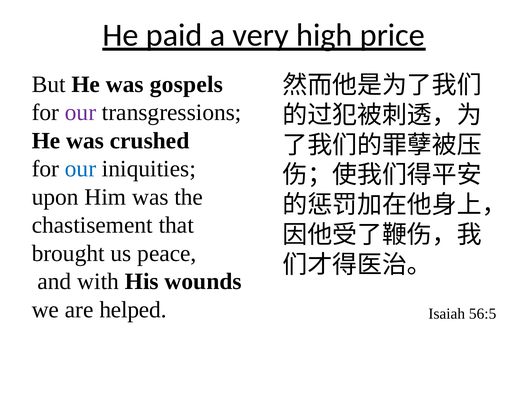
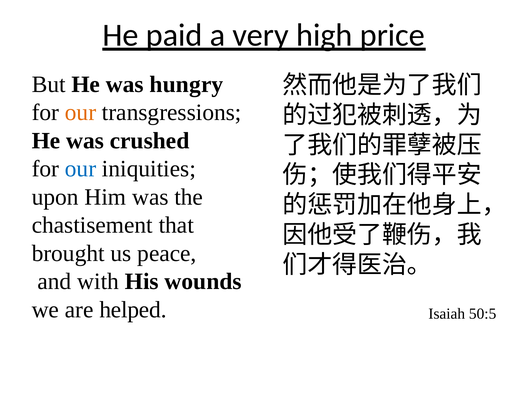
gospels: gospels -> hungry (186, 84)
our colour: purple -> orange (81, 113)
56:5: 56:5 -> 50:5 (483, 314)
